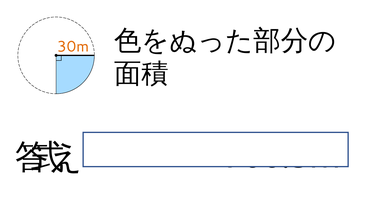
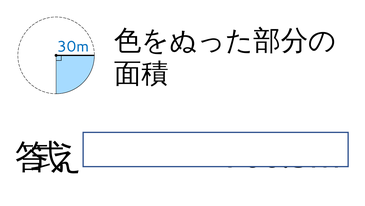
30m colour: orange -> blue (73, 47)
